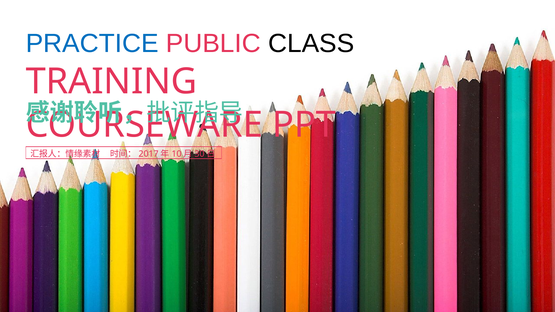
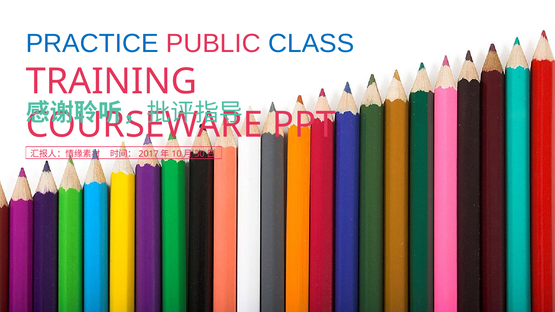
CLASS colour: black -> blue (311, 43)
